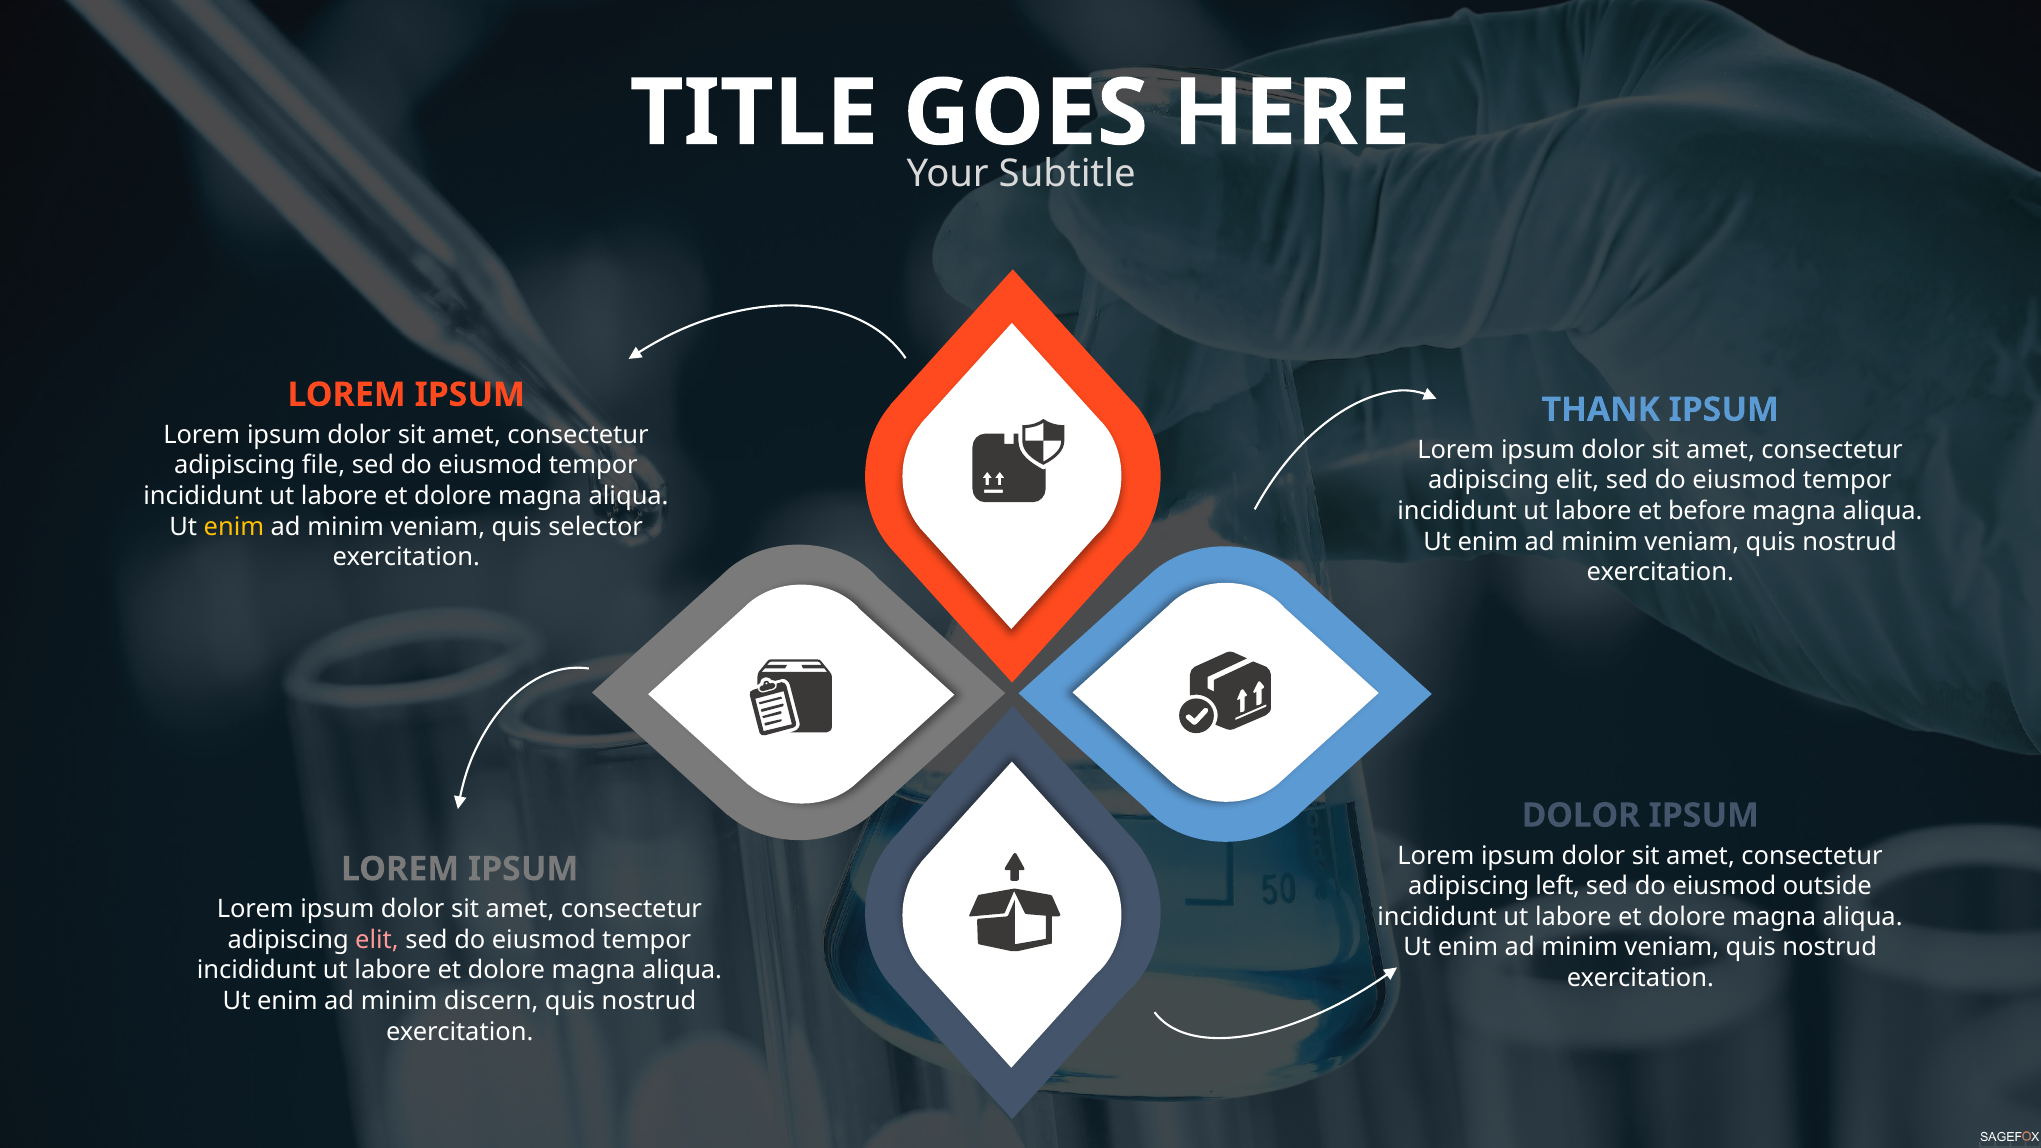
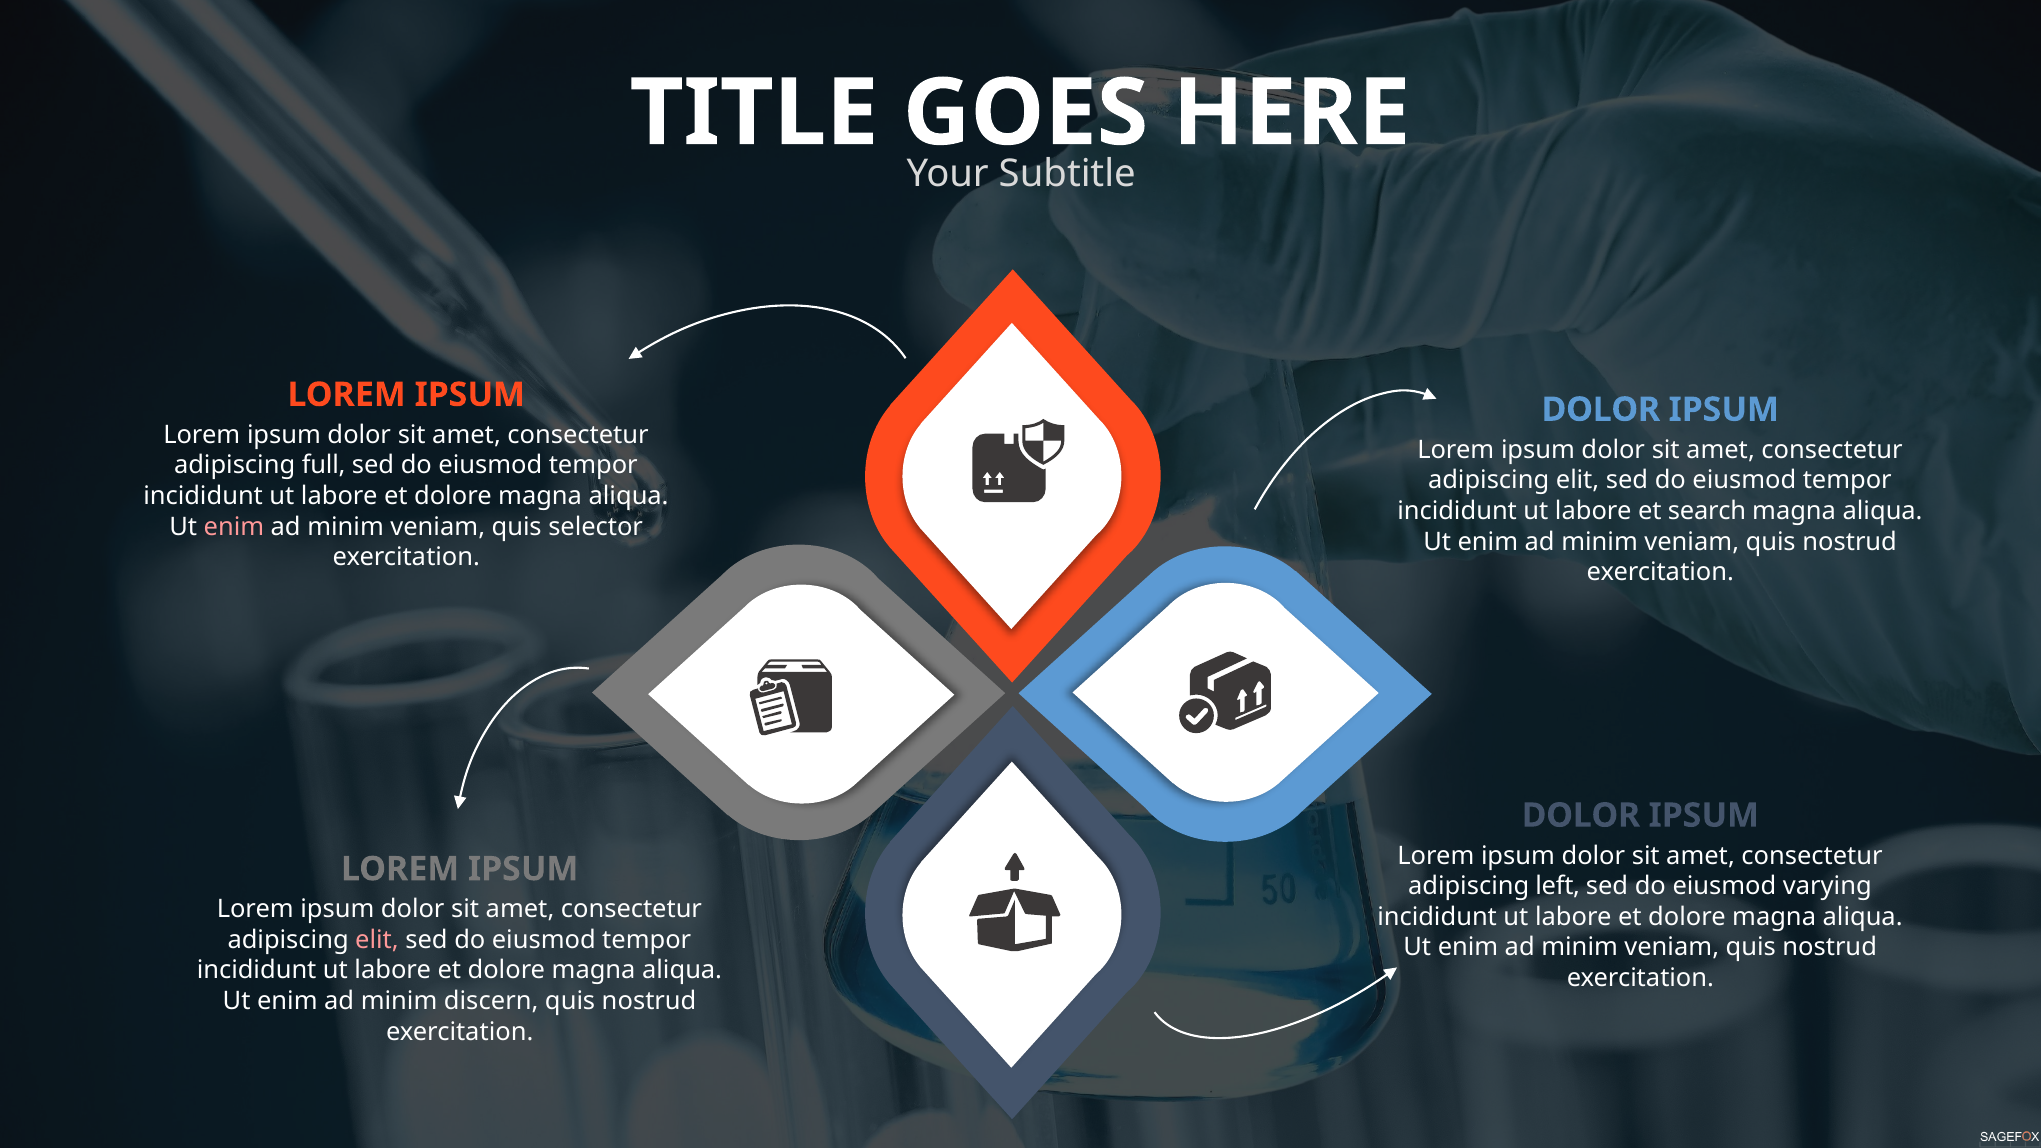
THANK: THANK -> DOLOR (1601, 410)
file: file -> full (324, 466)
before: before -> search (1707, 511)
enim colour: yellow -> pink (234, 527)
outside: outside -> varying (1827, 886)
